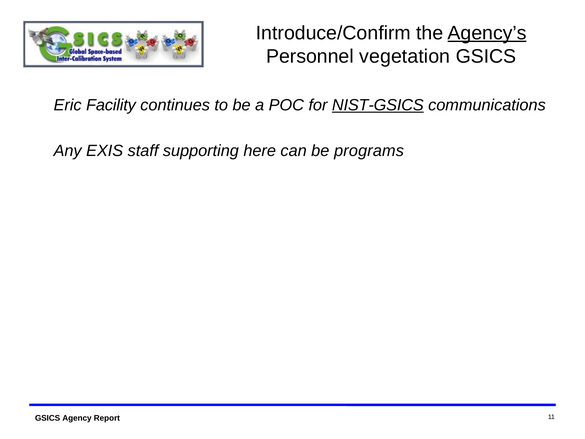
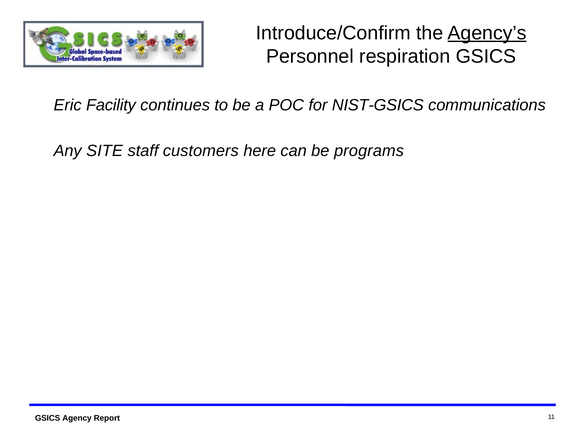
vegetation: vegetation -> respiration (405, 56)
NIST-GSICS underline: present -> none (378, 105)
EXIS: EXIS -> SITE (105, 151)
supporting: supporting -> customers (201, 151)
